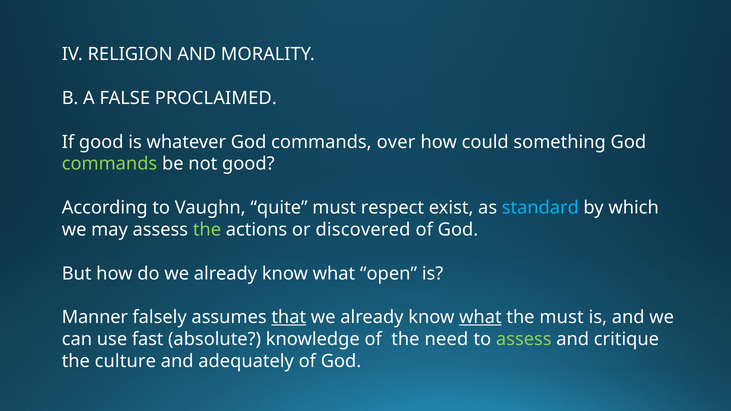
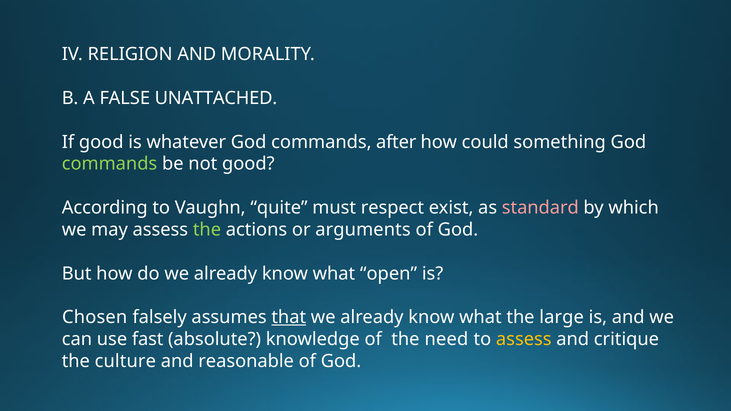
PROCLAIMED: PROCLAIMED -> UNATTACHED (216, 98)
over: over -> after (396, 142)
standard colour: light blue -> pink (540, 208)
discovered: discovered -> arguments (363, 230)
Manner: Manner -> Chosen (95, 317)
what underline: present -> none (480, 317)
the must: must -> large (562, 317)
assess colour: light green -> yellow (524, 339)
adequately: adequately -> reasonable (246, 361)
